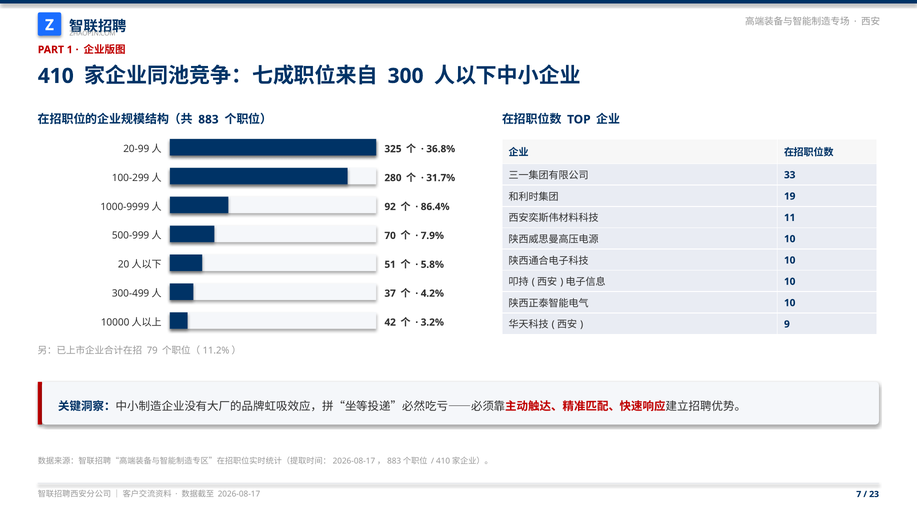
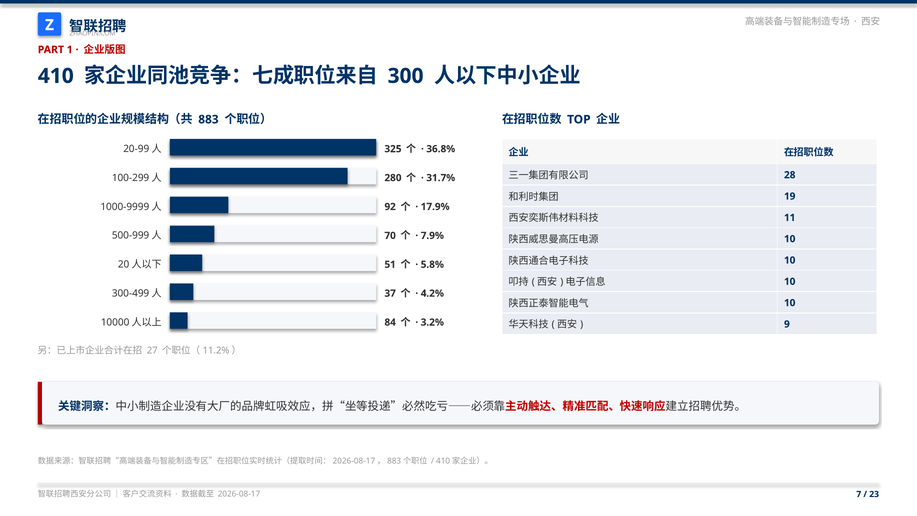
33: 33 -> 28 (790, 175)
86.4%: 86.4% -> 17.9% (435, 207)
42: 42 -> 84 (390, 322)
79: 79 -> 27 (152, 350)
